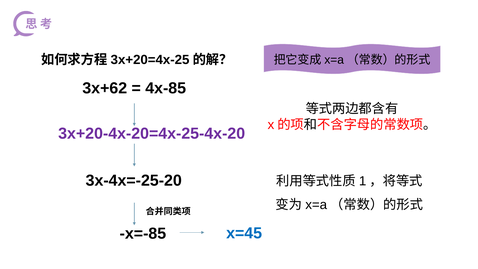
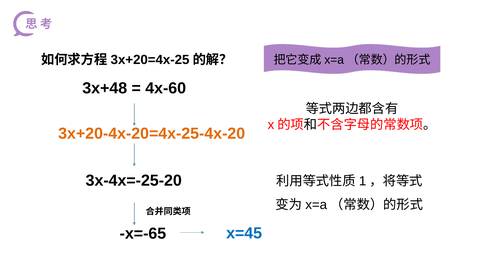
3x+62: 3x+62 -> 3x+48 (105, 88)
4x-85: 4x-85 -> 4x-60 (166, 88)
3x+20-4x-20=4x-25-4x-20 colour: purple -> orange (152, 134)
x=-85: x=-85 -> x=-65 (143, 233)
